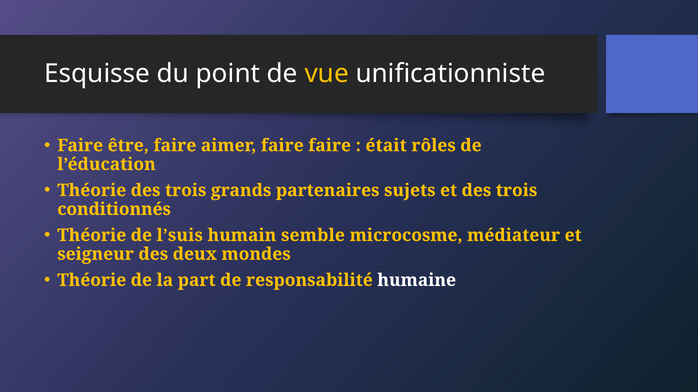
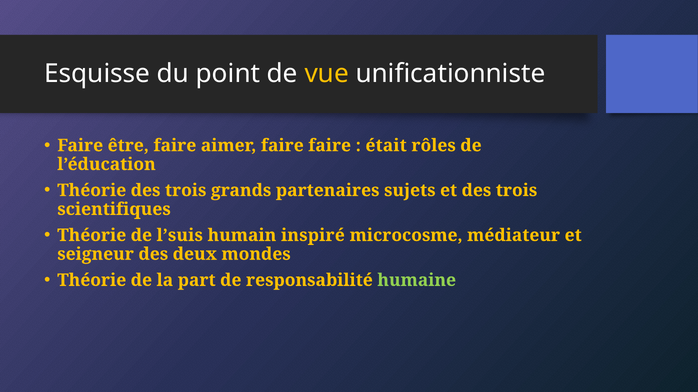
conditionnés: conditionnés -> scientifiques (114, 210)
semble: semble -> inspiré (313, 236)
humaine colour: white -> light green (417, 281)
